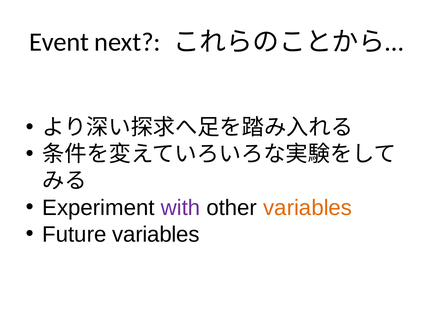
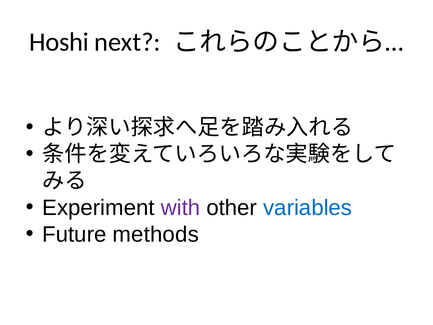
Event: Event -> Hoshi (59, 42)
variables colour: orange -> blue (308, 208)
Future variables: variables -> methods (156, 234)
